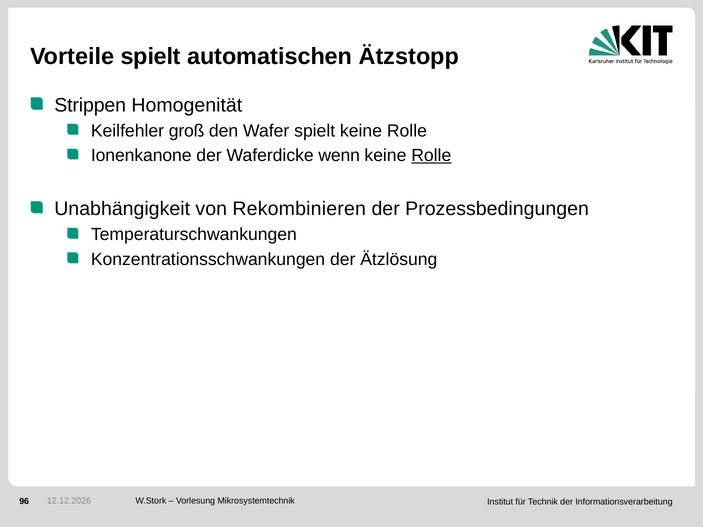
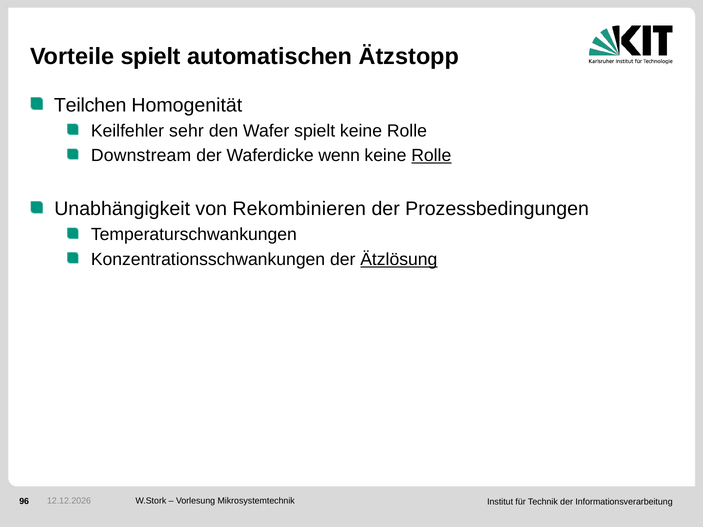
Strippen: Strippen -> Teilchen (90, 105)
groß: groß -> sehr (186, 131)
Ionenkanone: Ionenkanone -> Downstream (141, 155)
Ätzlösung underline: none -> present (399, 259)
